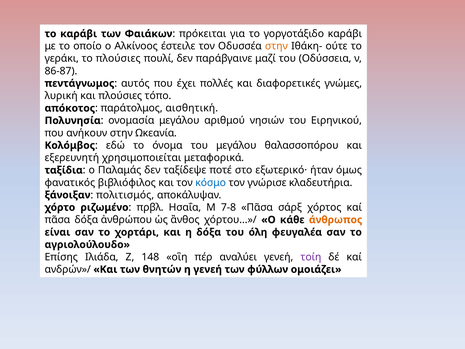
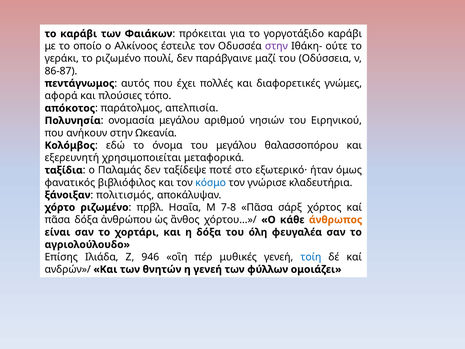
στην colour: orange -> purple (276, 46)
το πλούσιες: πλούσιες -> ριζωμένο (118, 59)
λυρική: λυρική -> αφορά (61, 96)
αισθητική: αισθητική -> απελπισία (192, 108)
148: 148 -> 946 (150, 257)
αναλύει: αναλύει -> μυθικές (238, 257)
τοίη colour: purple -> blue (311, 257)
